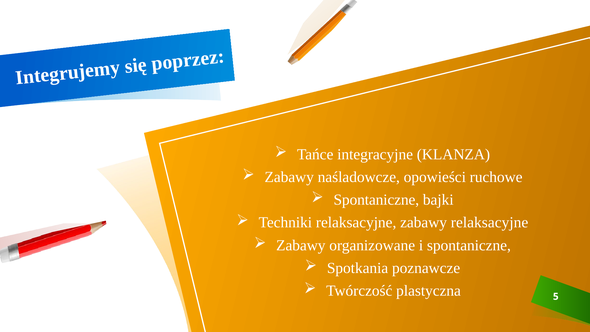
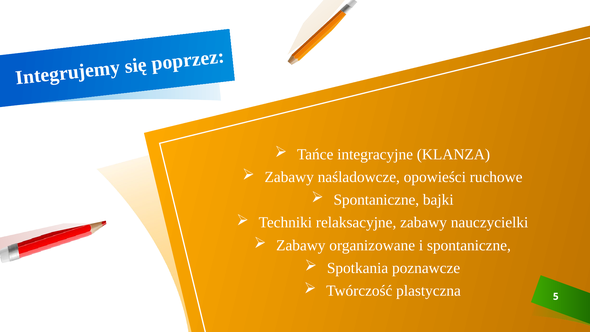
zabawy relaksacyjne: relaksacyjne -> nauczycielki (490, 222)
